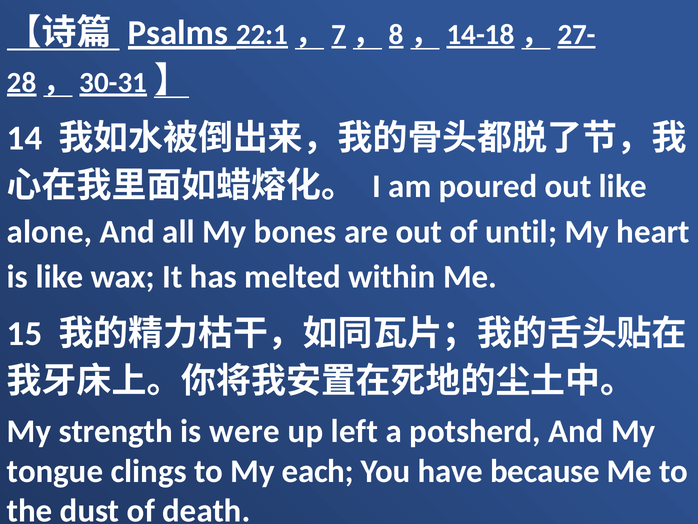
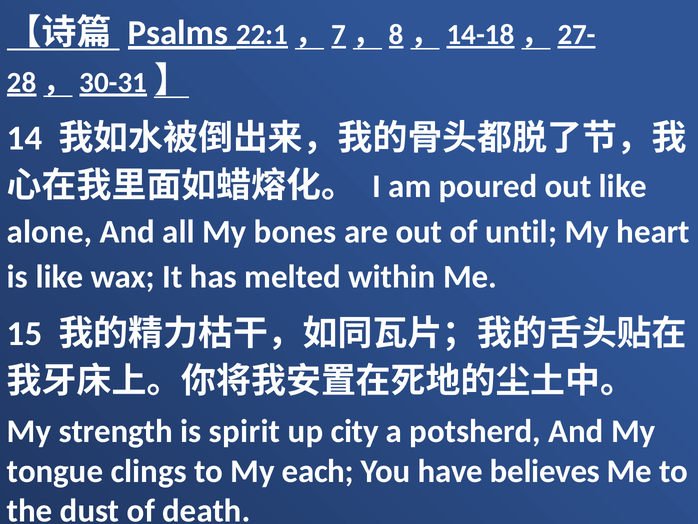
were: were -> spirit (245, 431)
left: left -> city (355, 431)
because: because -> believes (545, 471)
